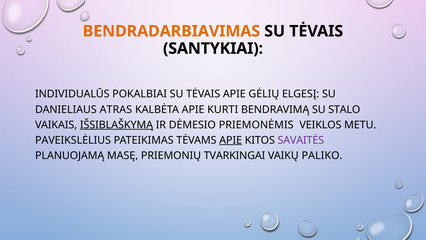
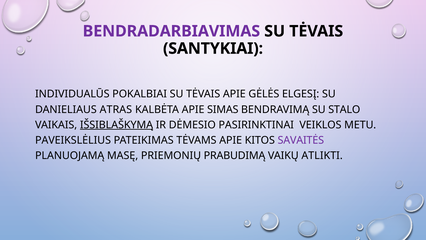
BENDRADARBIAVIMAS colour: orange -> purple (171, 31)
GĖLIŲ: GĖLIŲ -> GĖLĖS (264, 94)
KURTI: KURTI -> SIMAS (223, 109)
PRIEMONĖMIS: PRIEMONĖMIS -> PASIRINKTINAI (256, 125)
APIE underline: present -> none (231, 140)
TVARKINGAI: TVARKINGAI -> PRABUDIMĄ (235, 155)
PALIKO: PALIKO -> ATLIKTI (322, 155)
